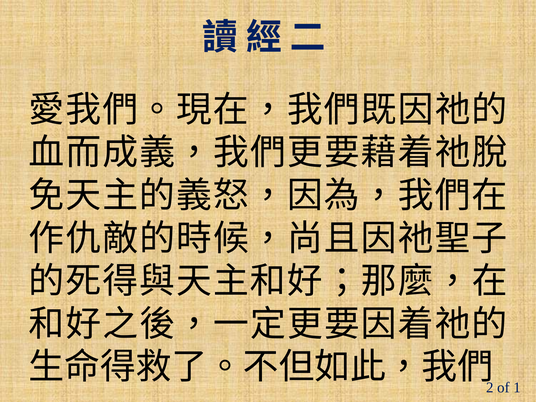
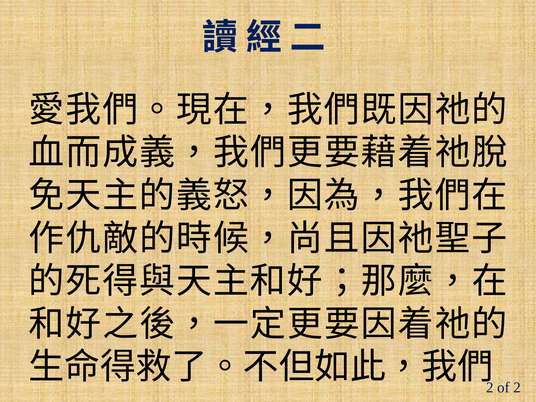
of 1: 1 -> 2 (517, 388)
